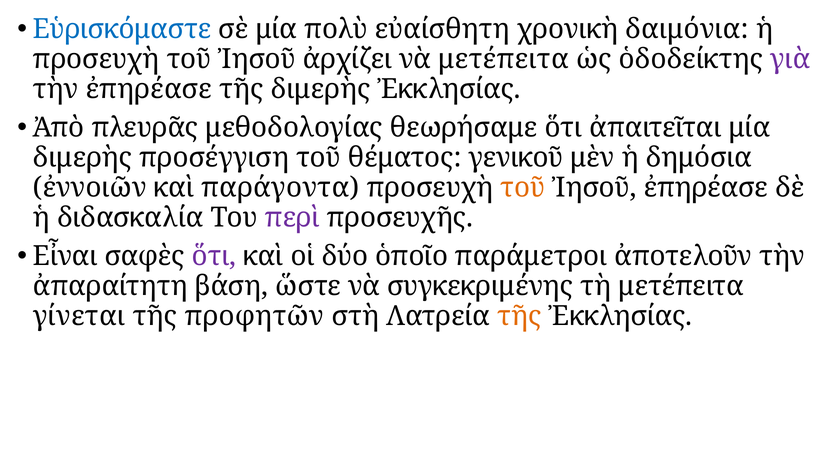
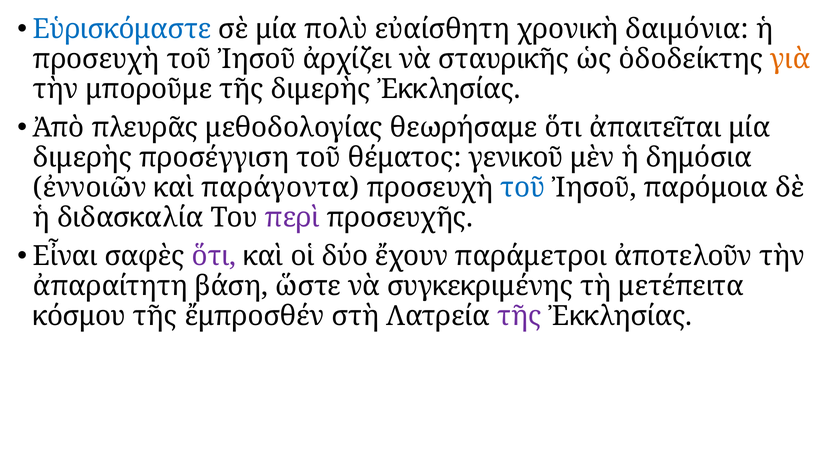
νὰ μετέπειτα: μετέπειτα -> σταυρικῆς (504, 59)
γιὰ colour: purple -> orange (790, 59)
τὴν ἐπηρέασε: ἐπηρέασε -> μποροῦμε (149, 89)
τοῦ colour: orange -> blue (523, 187)
Ἰησοῦ ἐπηρέασε: ἐπηρέασε -> παρόμοια (706, 187)
ὁποῖο: ὁποῖο -> ἔχουν (412, 256)
γίνεται: γίνεται -> κόσμου (79, 316)
προφητῶν: προφητῶν -> ἔμπροσθέν (254, 316)
τῆς colour: orange -> purple (520, 316)
